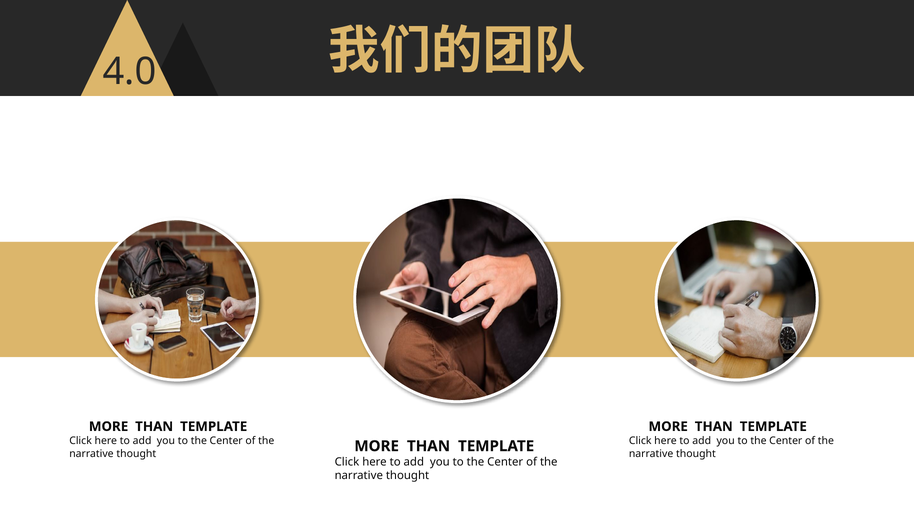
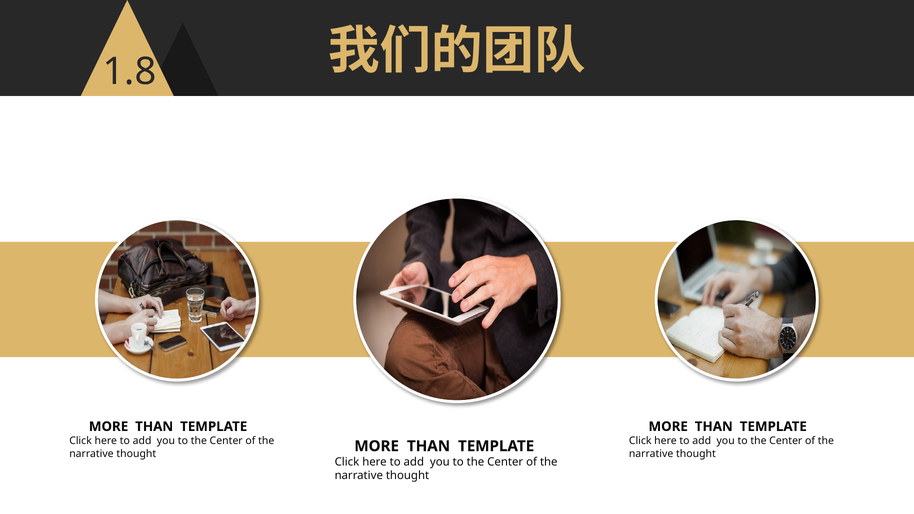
4.0: 4.0 -> 1.8 (130, 72)
